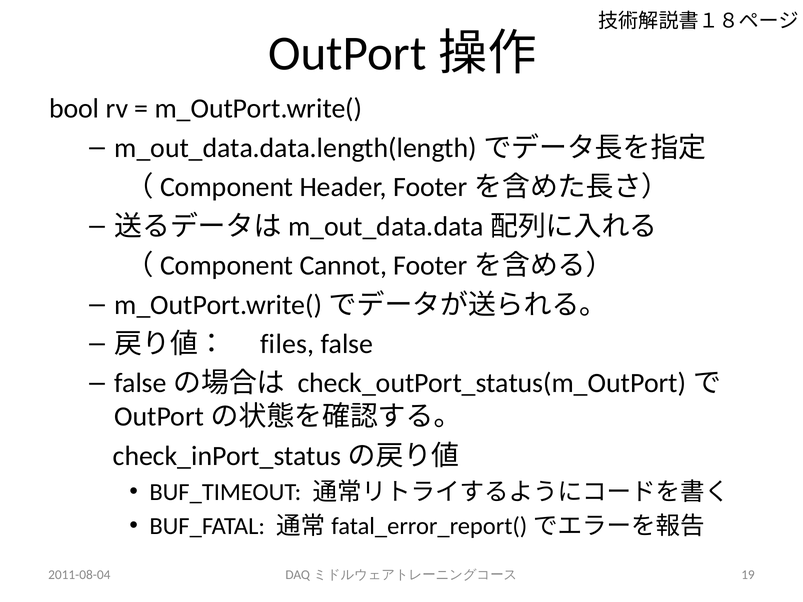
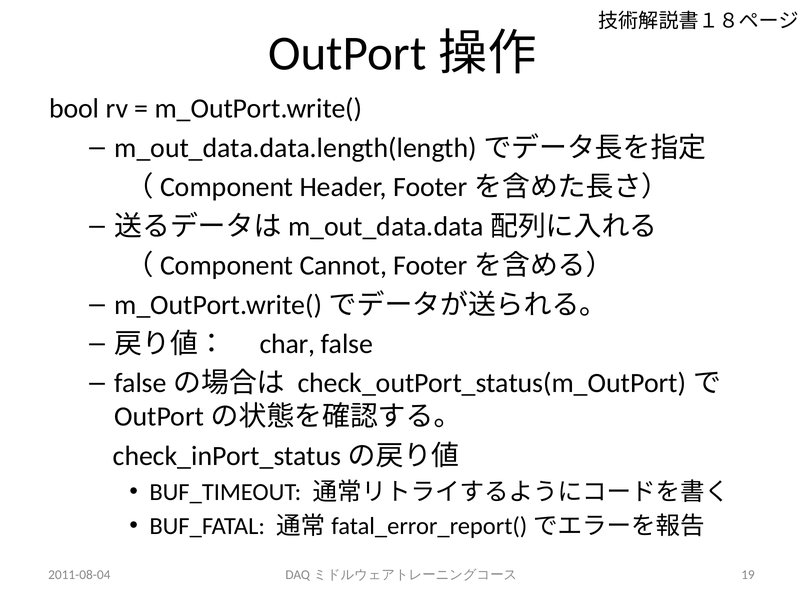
files: files -> char (288, 344)
